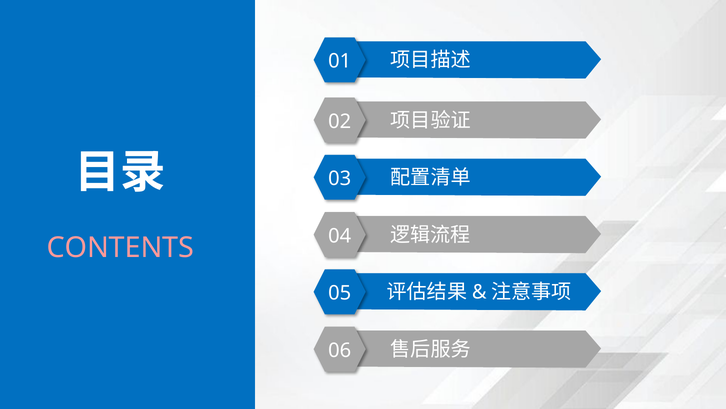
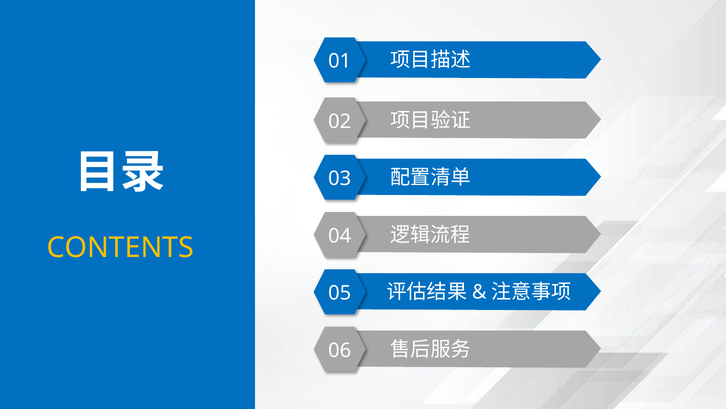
CONTENTS colour: pink -> yellow (120, 247)
